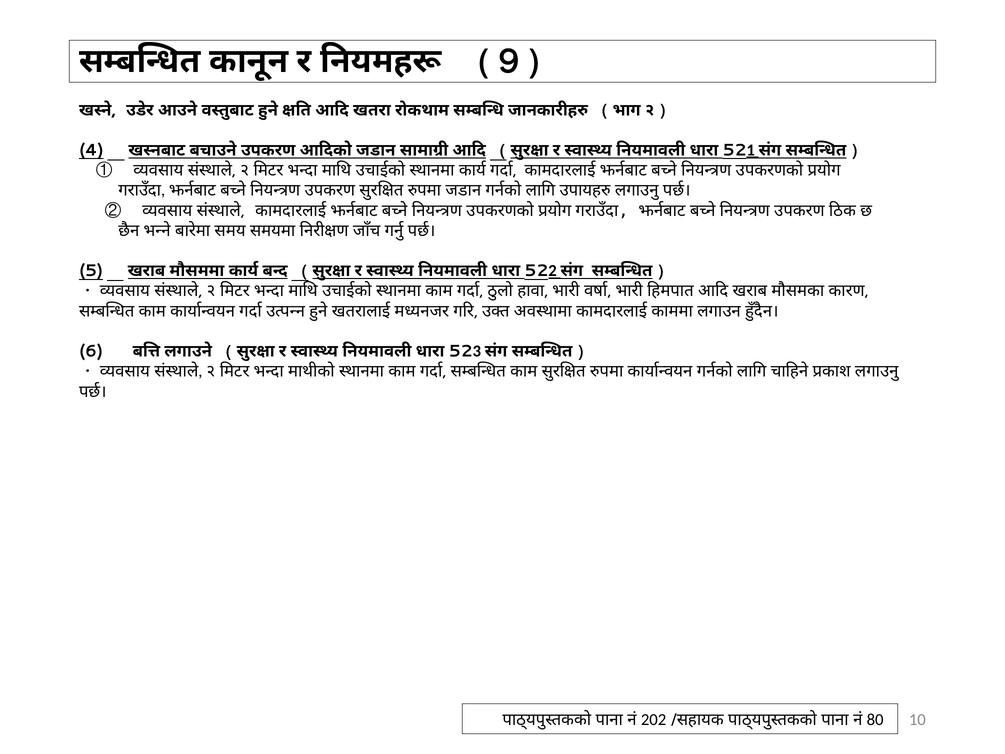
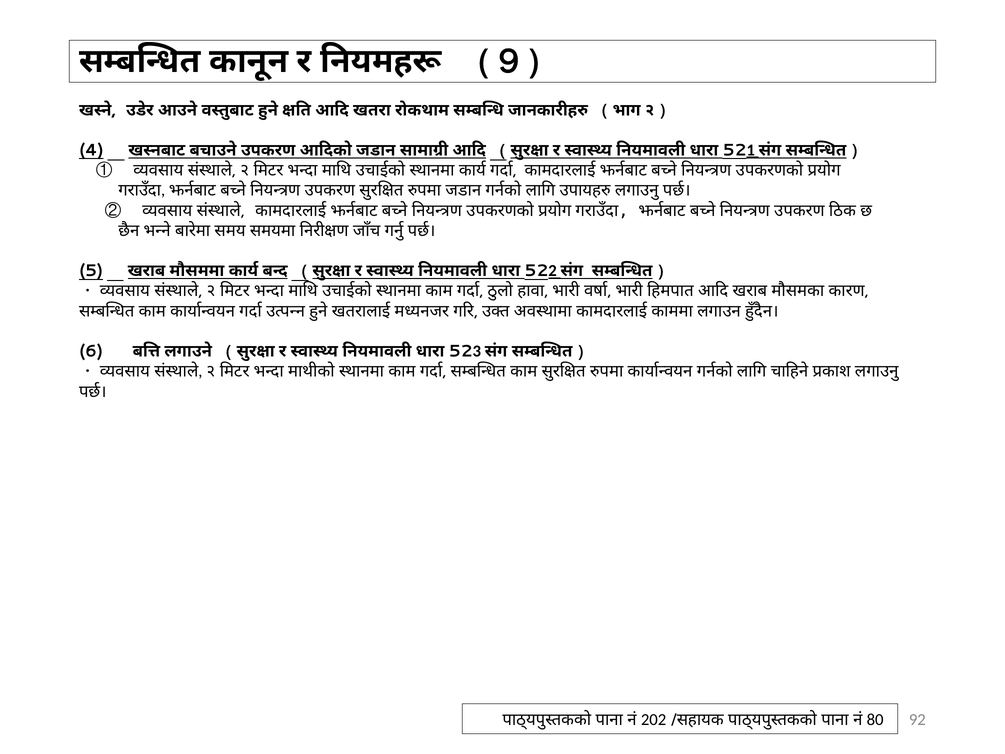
10: 10 -> 92 (917, 720)
